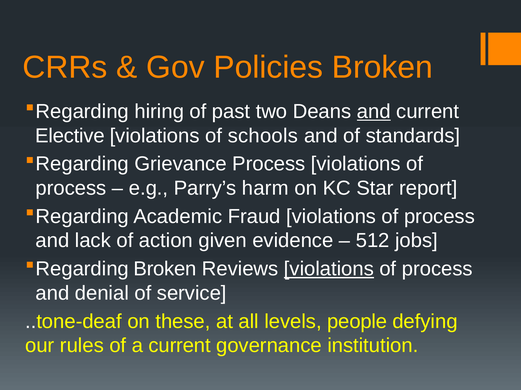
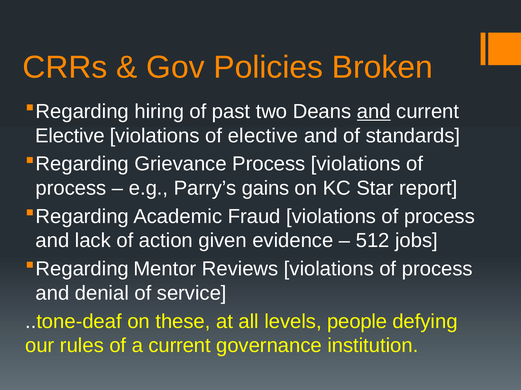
of schools: schools -> elective (263, 136)
harm: harm -> gains (266, 189)
Broken: Broken -> Mentor (165, 269)
violations underline: present -> none (329, 269)
